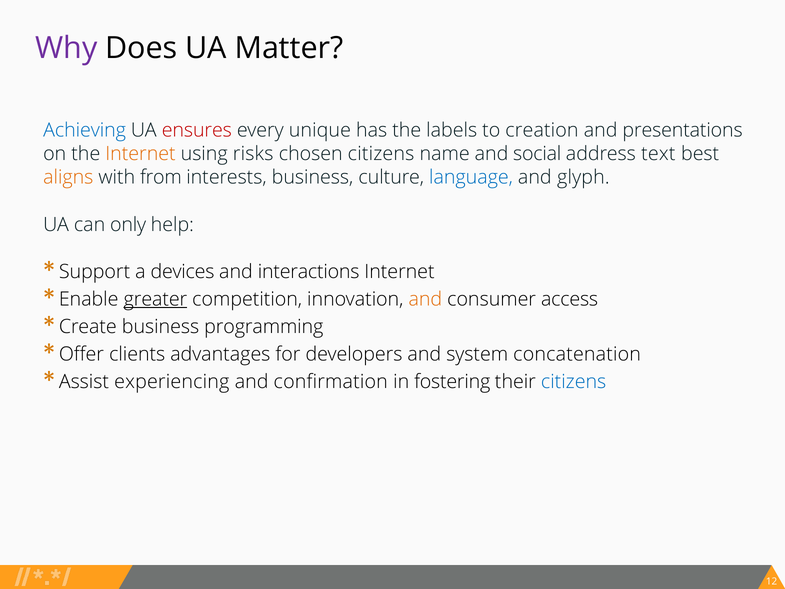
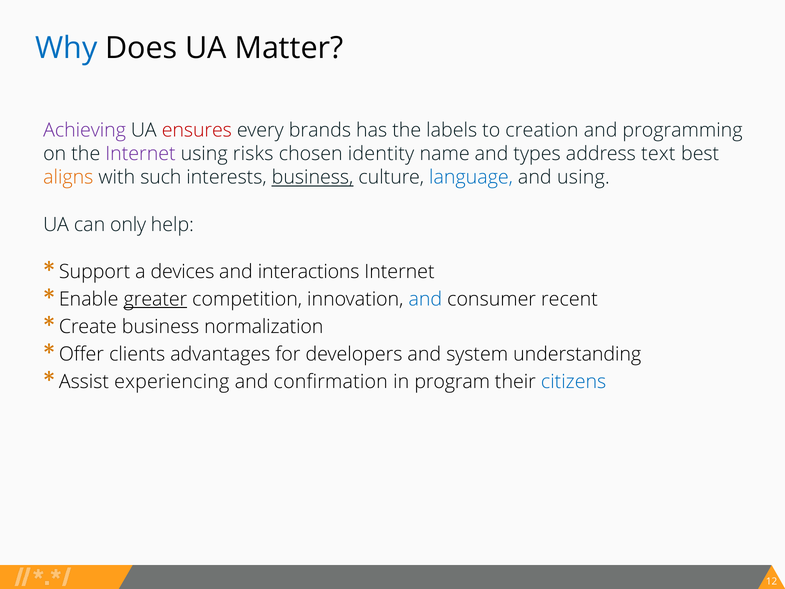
Why colour: purple -> blue (66, 48)
Achieving colour: blue -> purple (85, 130)
unique: unique -> brands (320, 130)
presentations: presentations -> programming (683, 130)
Internet colour: orange -> purple (140, 154)
chosen citizens: citizens -> identity (381, 154)
social: social -> types (537, 154)
from: from -> such (161, 177)
business underline: none -> present (313, 177)
and glyph: glyph -> using (583, 177)
and colour: orange -> blue (425, 299)
access: access -> recent (569, 299)
programming: programming -> normalization (264, 327)
concatenation: concatenation -> understanding (577, 354)
fostering: fostering -> program (452, 381)
